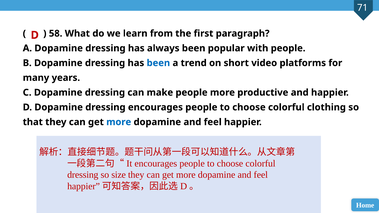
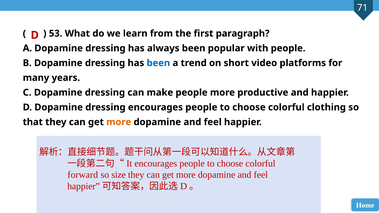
58: 58 -> 53 (56, 33)
more colour: blue -> orange (119, 122)
dressing: dressing -> forward (83, 175)
